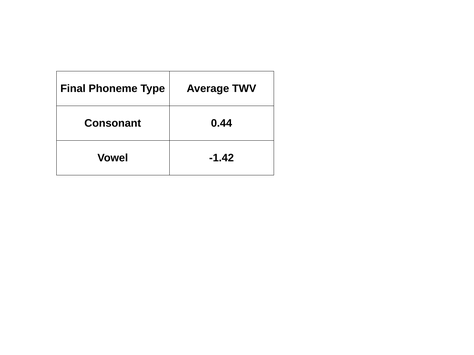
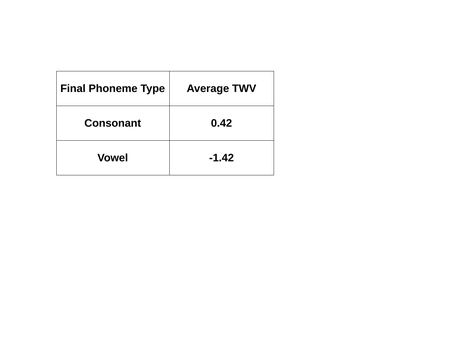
0.44: 0.44 -> 0.42 (222, 123)
